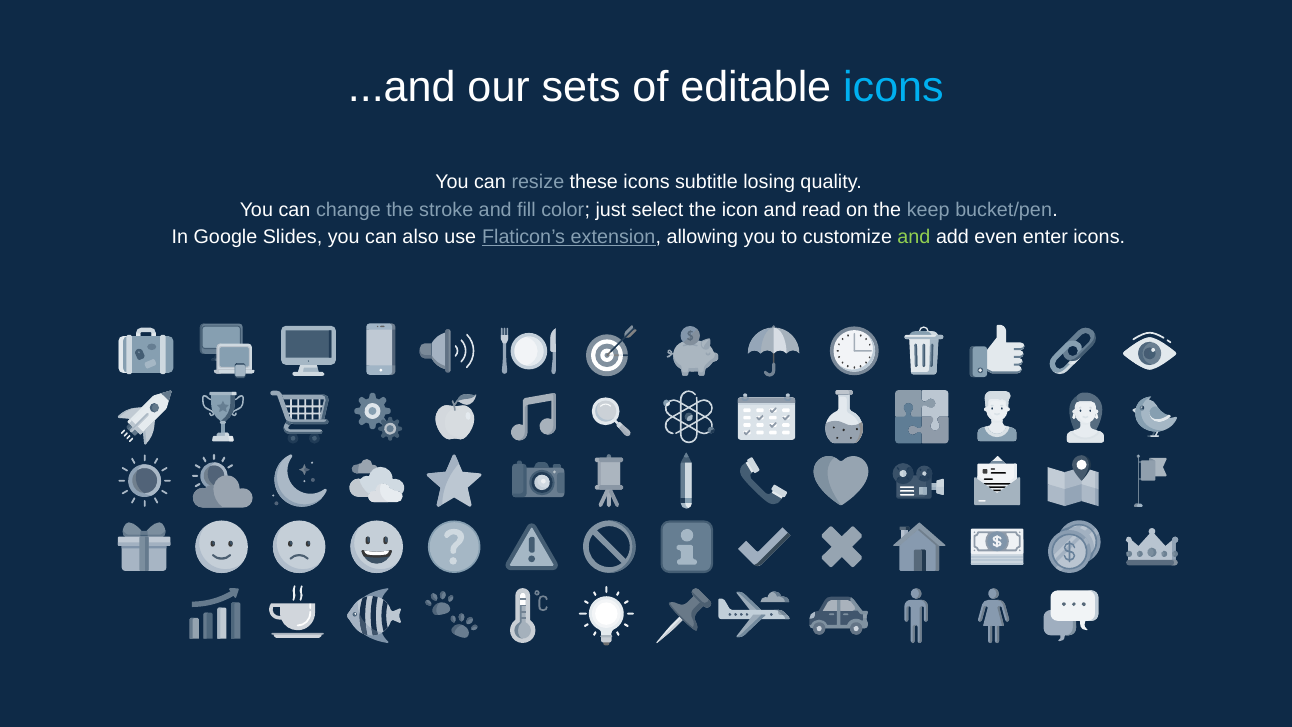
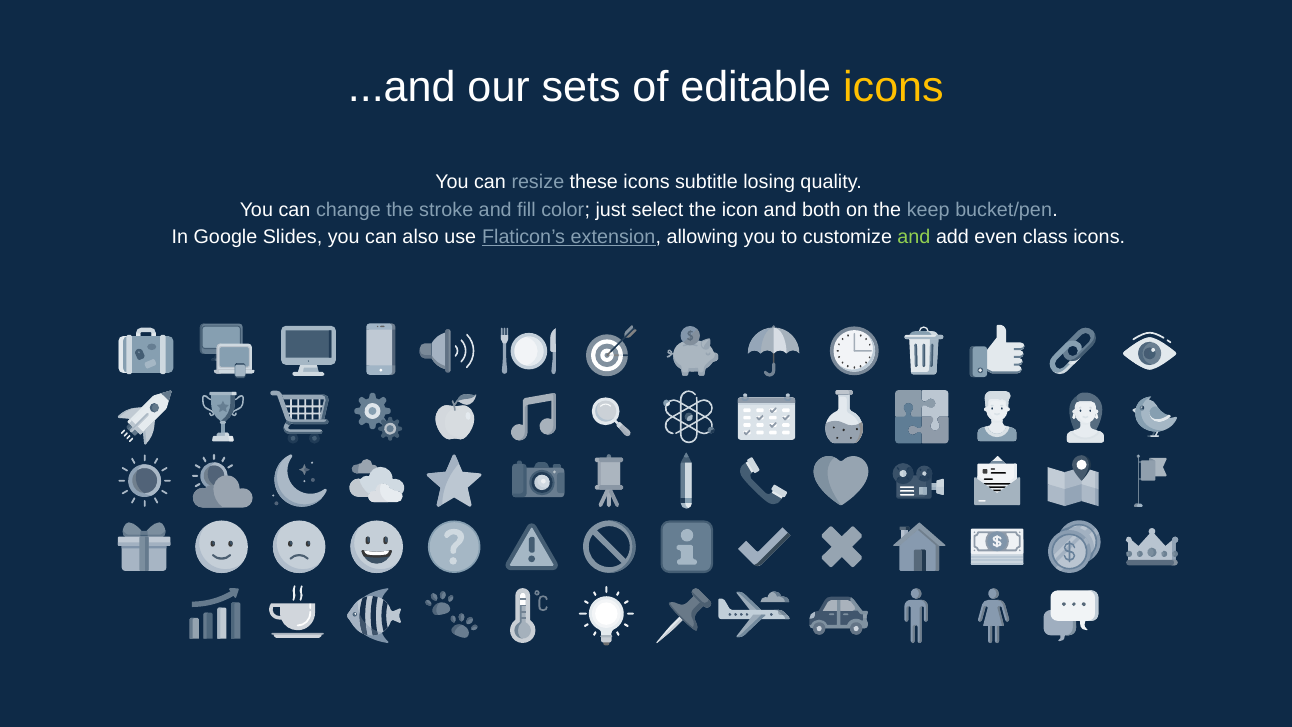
icons colour: light blue -> yellow (893, 88)
read: read -> both (821, 210)
enter: enter -> class (1045, 237)
